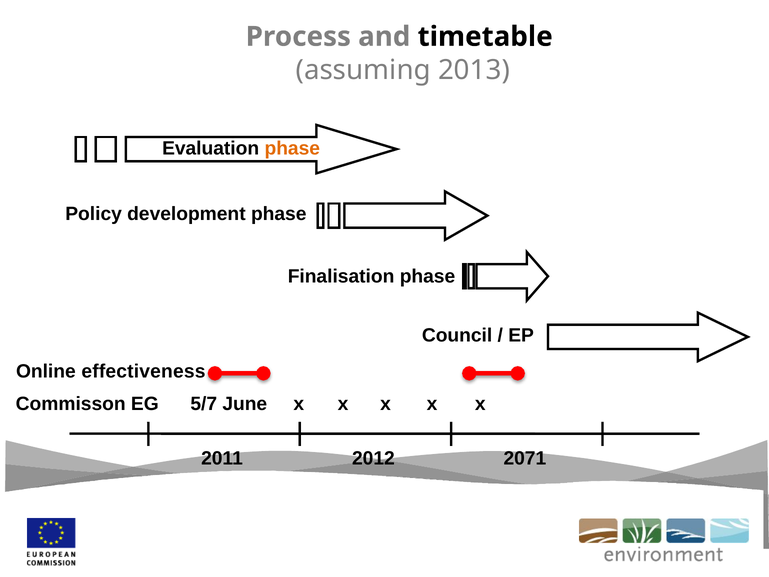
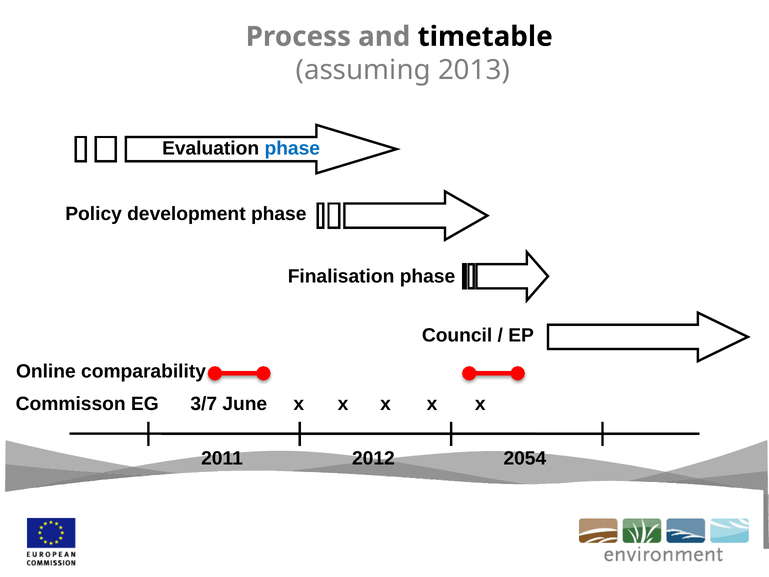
phase colour: orange -> blue (292, 148)
effectiveness: effectiveness -> comparability (144, 371)
5/7: 5/7 -> 3/7 (204, 403)
2071: 2071 -> 2054 (525, 458)
